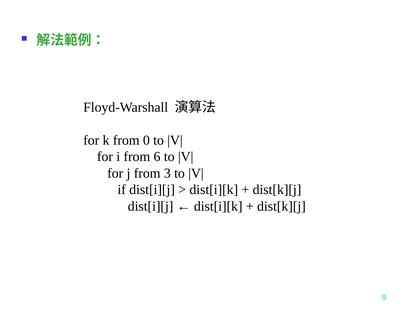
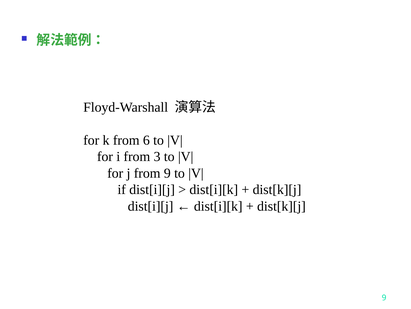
0: 0 -> 6 (146, 140)
6: 6 -> 3 (157, 156)
from 3: 3 -> 9 (167, 173)
